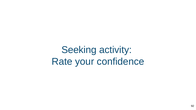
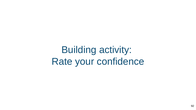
Seeking: Seeking -> Building (79, 50)
